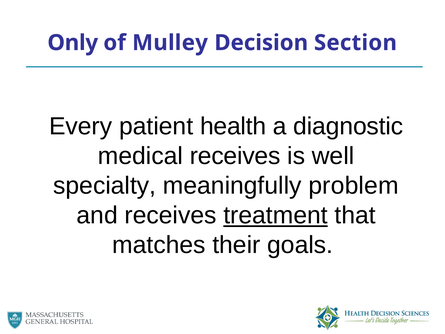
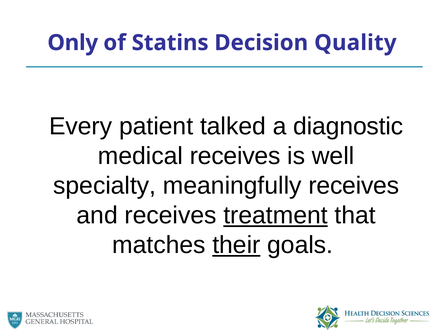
Mulley: Mulley -> Statins (170, 43)
Section: Section -> Quality (355, 43)
health: health -> talked (233, 126)
meaningfully problem: problem -> receives (354, 186)
their underline: none -> present (236, 245)
